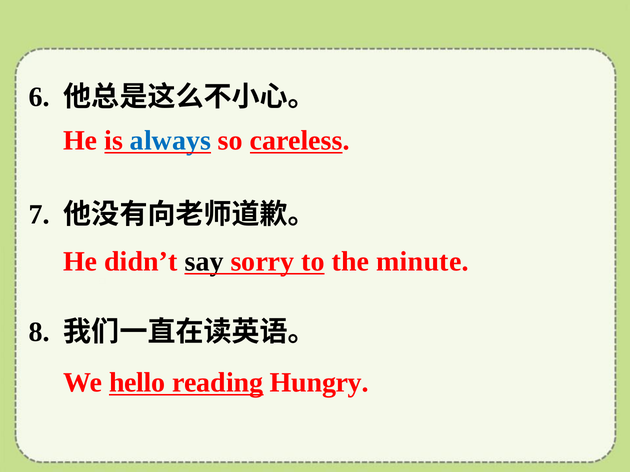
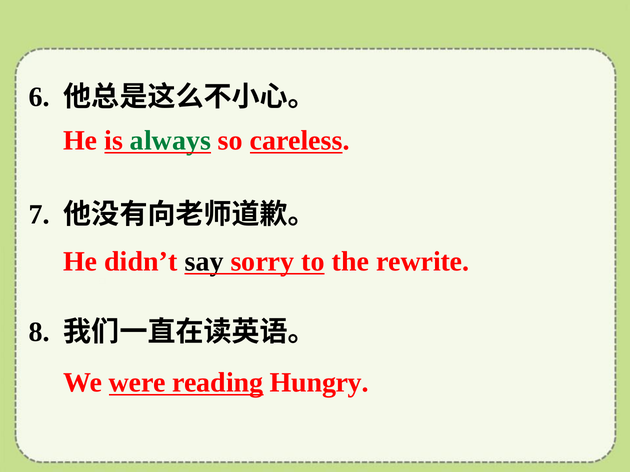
always colour: blue -> green (170, 141)
minute: minute -> rewrite (423, 262)
hello: hello -> were (137, 383)
